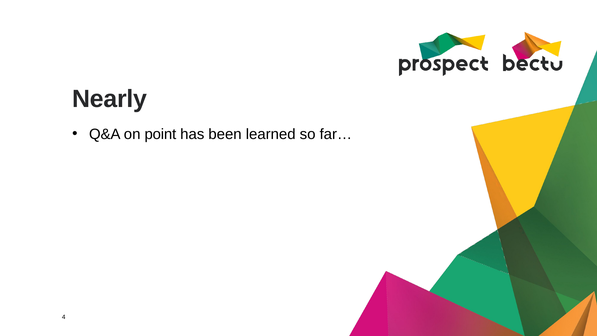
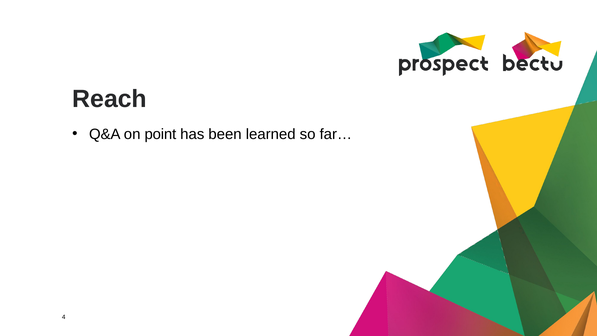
Nearly: Nearly -> Reach (110, 99)
